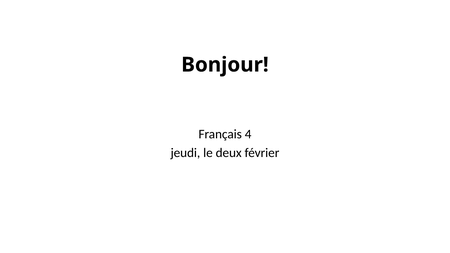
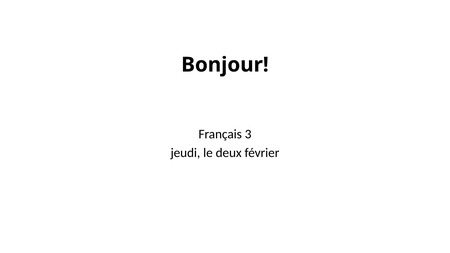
4: 4 -> 3 (248, 134)
